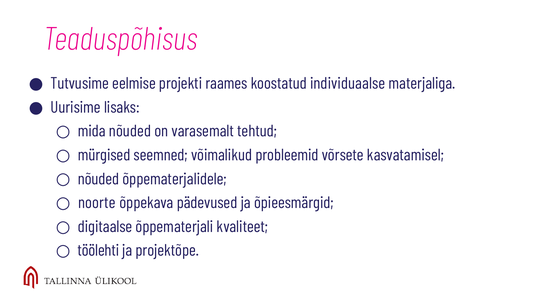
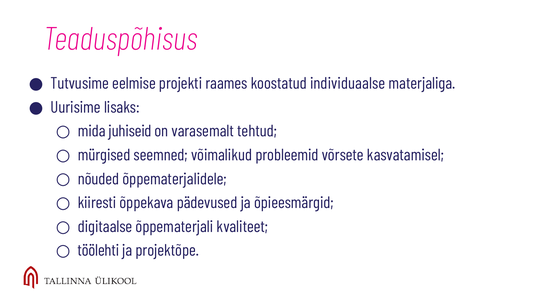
mida nõuded: nõuded -> juhiseid (130, 131)
noorte: noorte -> kiiresti (97, 203)
